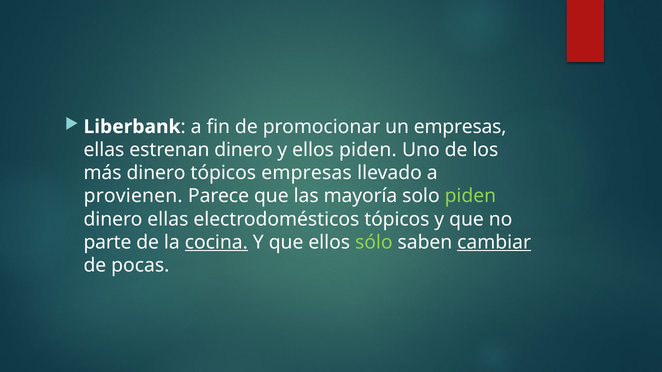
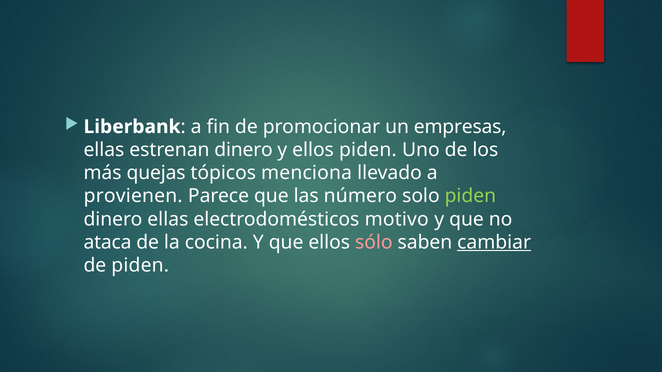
más dinero: dinero -> quejas (156, 173)
tópicos empresas: empresas -> menciona (307, 173)
mayoría: mayoría -> número (360, 196)
electrodomésticos tópicos: tópicos -> motivo (397, 219)
parte: parte -> ataca (107, 242)
cocina underline: present -> none (216, 242)
sólo colour: light green -> pink (374, 242)
de pocas: pocas -> piden (140, 266)
